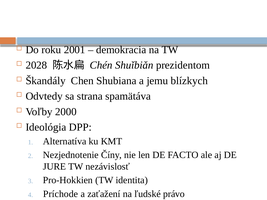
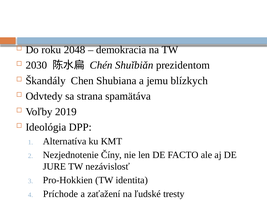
2001: 2001 -> 2048 (75, 50)
2028: 2028 -> 2030 (36, 65)
2000: 2000 -> 2019 (66, 112)
právo: právo -> tresty (174, 194)
